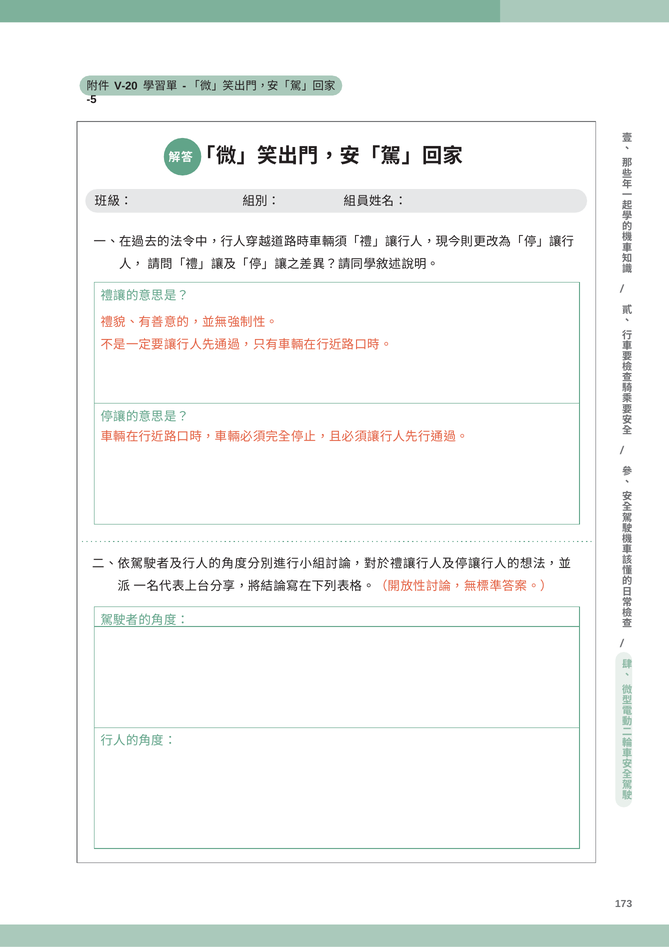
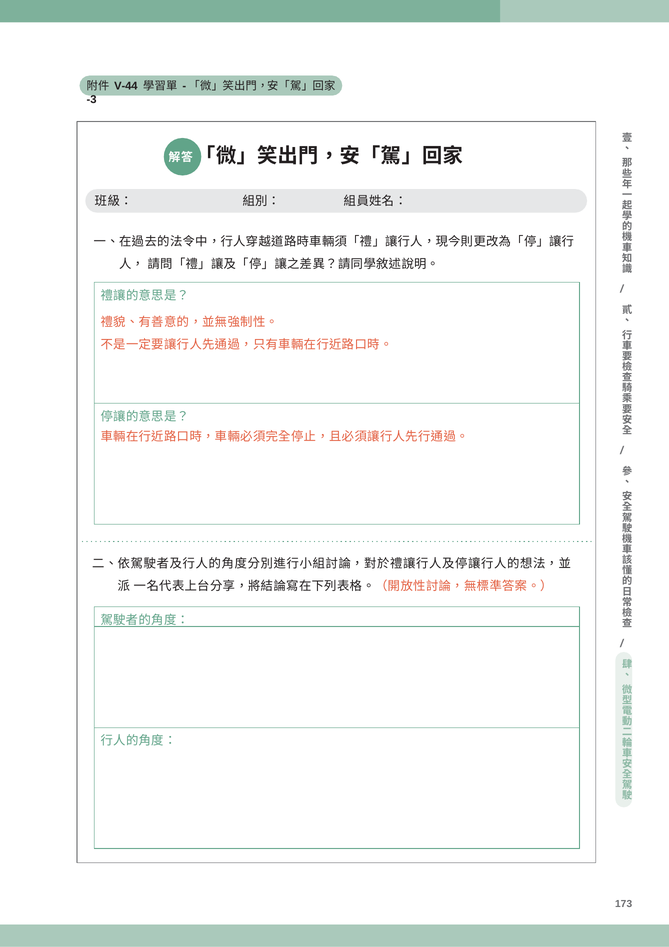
V-20: V-20 -> V-44 (126, 86)
-5: -5 -> -3 (92, 100)
